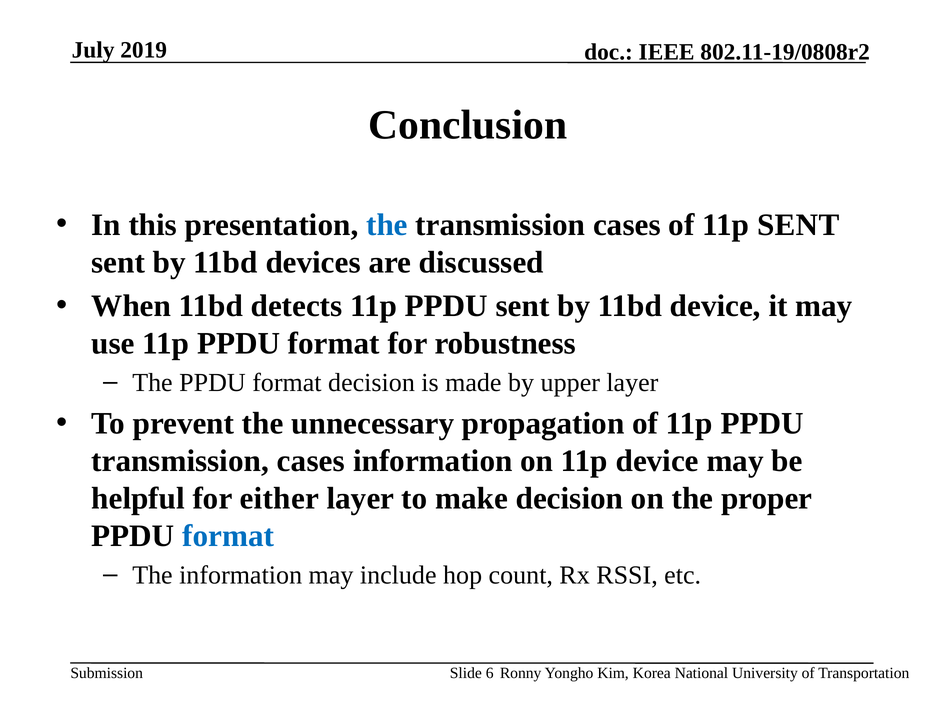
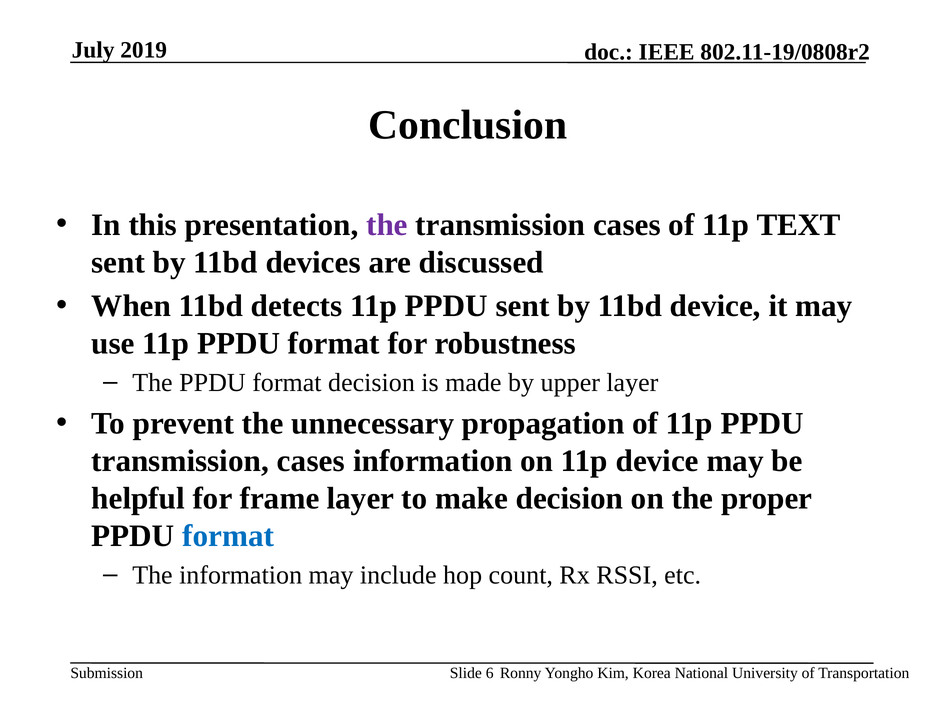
the colour: blue -> purple (387, 225)
11p SENT: SENT -> TEXT (799, 225)
either: either -> frame (280, 498)
